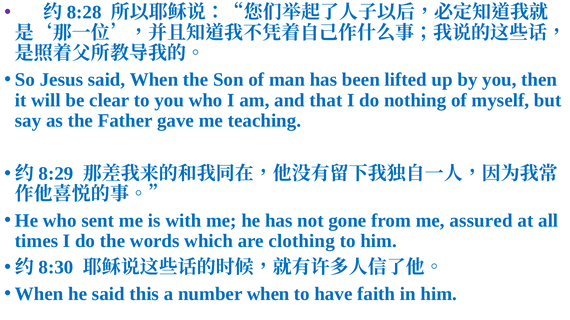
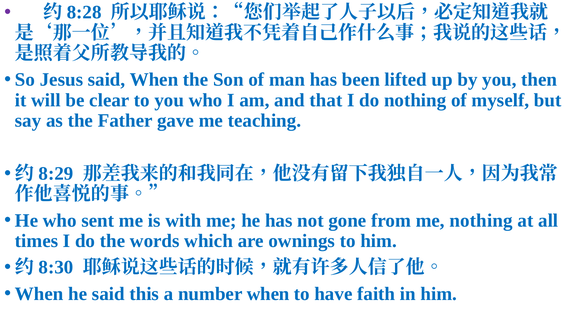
me assured: assured -> nothing (481, 221)
clothing: clothing -> ownings (302, 241)
